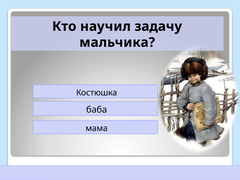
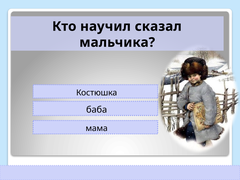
задачу: задачу -> сказал (158, 26)
